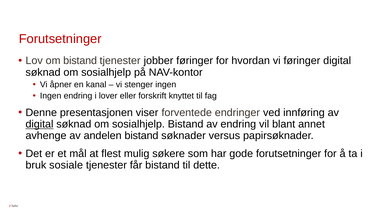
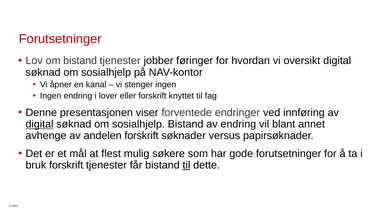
vi føringer: føringer -> oversikt (302, 61)
andelen bistand: bistand -> forskrift (142, 136)
bruk sosiale: sosiale -> forskrift (66, 165)
til underline: none -> present (186, 165)
